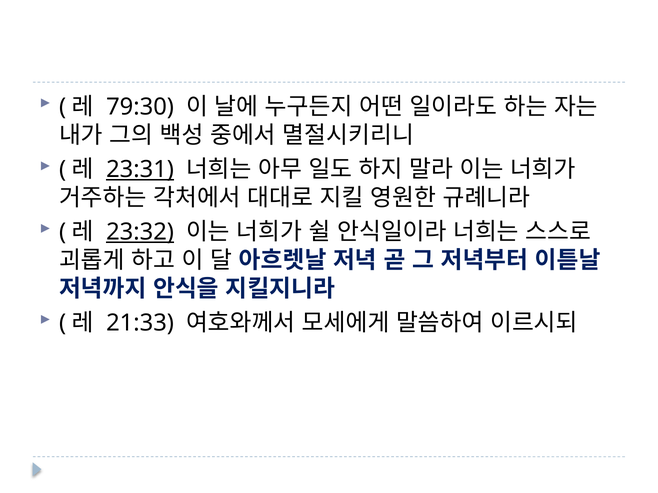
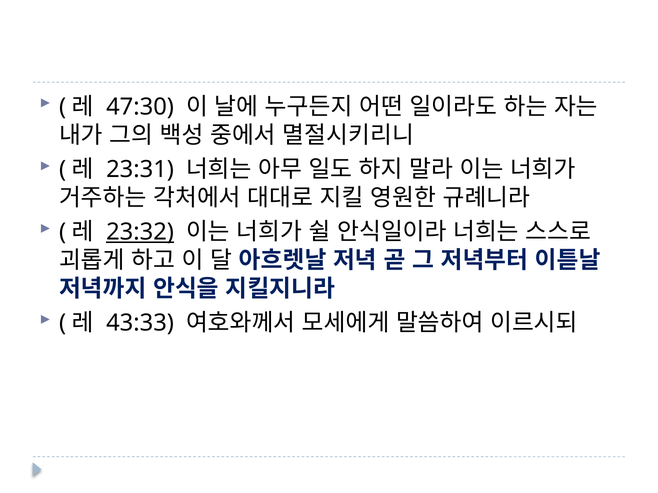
79:30: 79:30 -> 47:30 (140, 107)
23:31 underline: present -> none (140, 170)
21:33: 21:33 -> 43:33 (140, 323)
